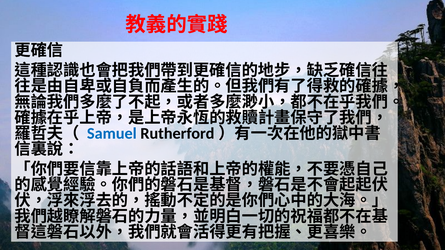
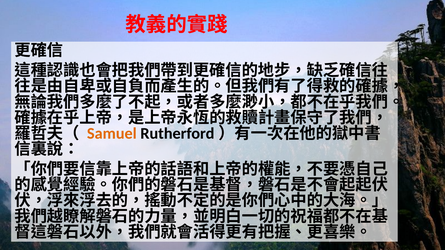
Samuel colour: blue -> orange (112, 134)
